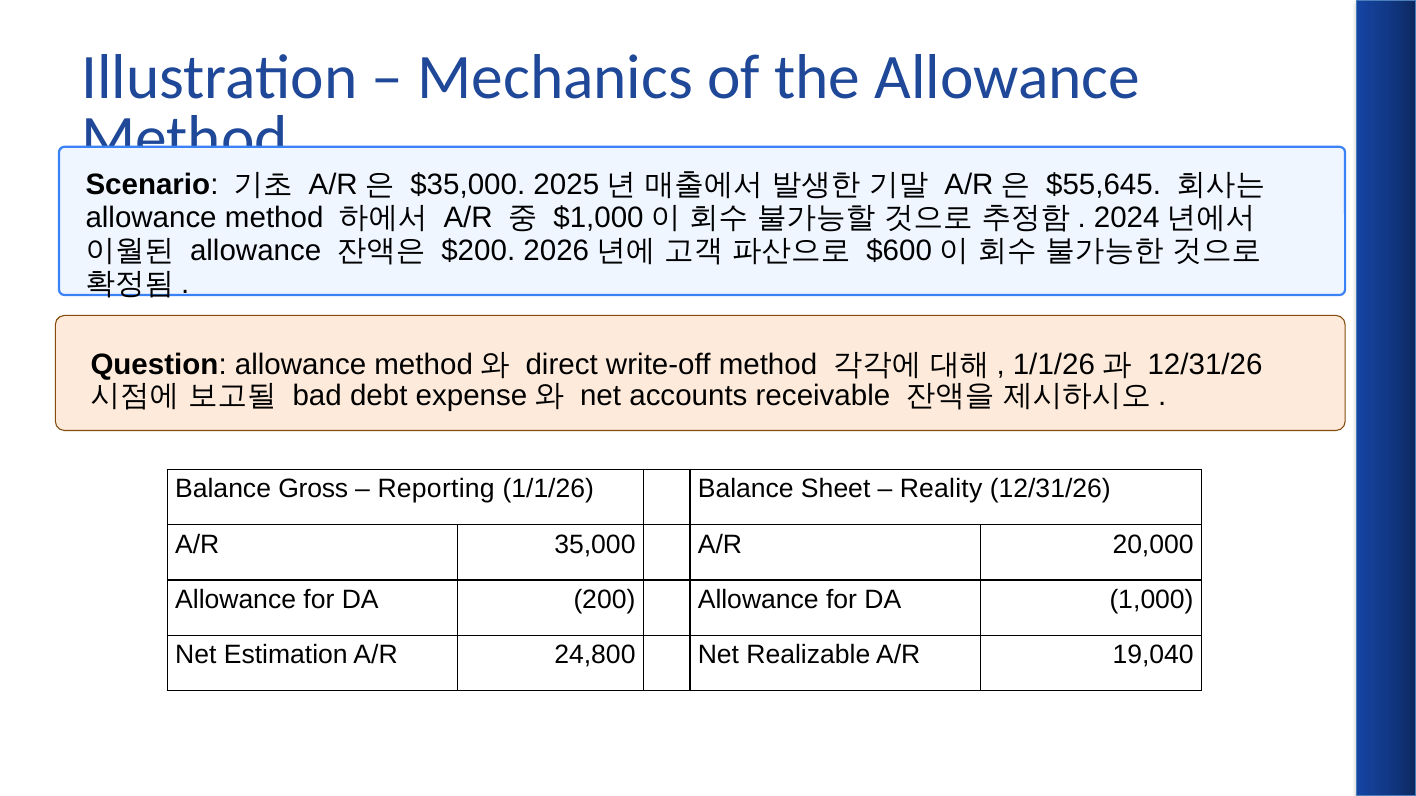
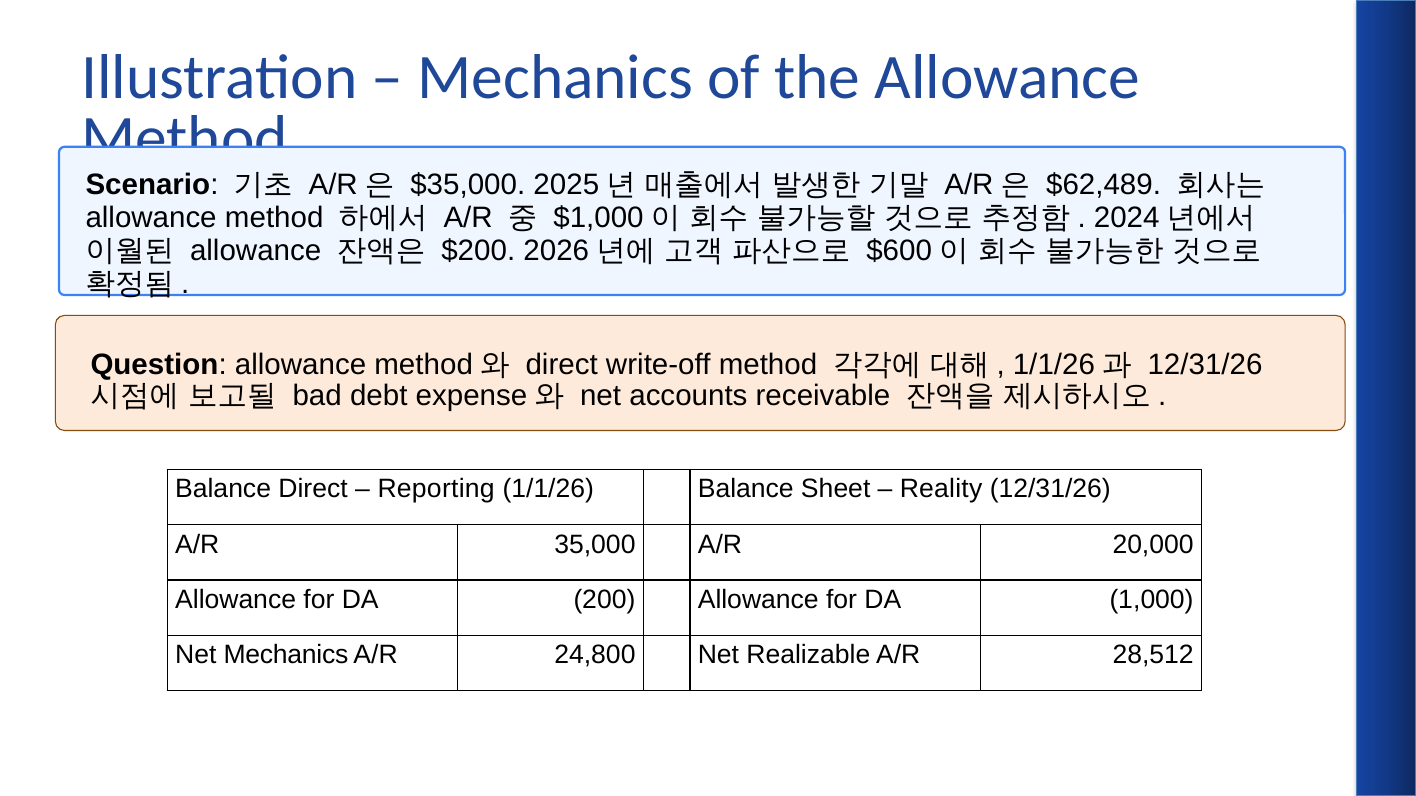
$55,645: $55,645 -> $62,489 (1104, 185)
Balance Gross: Gross -> Direct (313, 489)
Net Estimation: Estimation -> Mechanics (286, 655)
19,040: 19,040 -> 28,512 (1153, 655)
